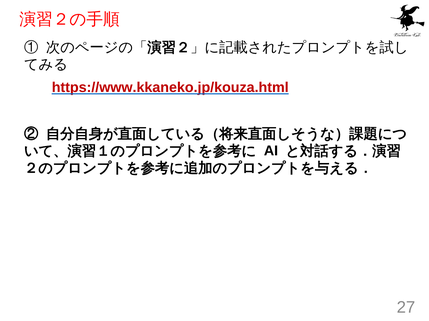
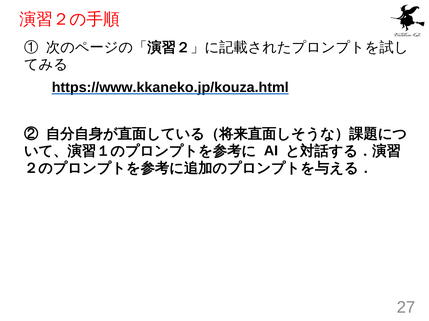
https://www.kkaneko.jp/kouza.html colour: red -> black (170, 88)
